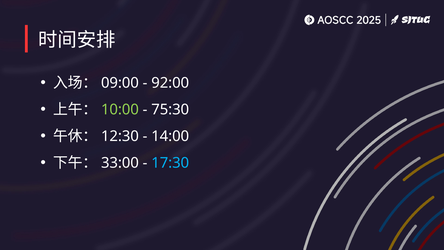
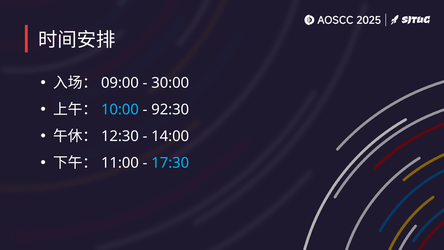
92:00: 92:00 -> 30:00 (170, 83)
10:00 colour: light green -> light blue (120, 110)
75:30: 75:30 -> 92:30 (170, 110)
33:00: 33:00 -> 11:00 (120, 163)
